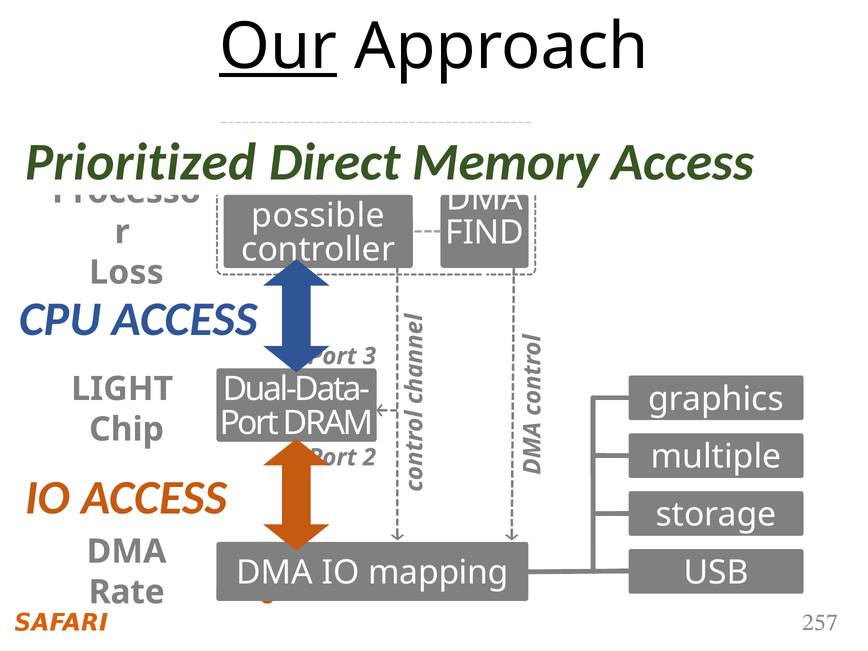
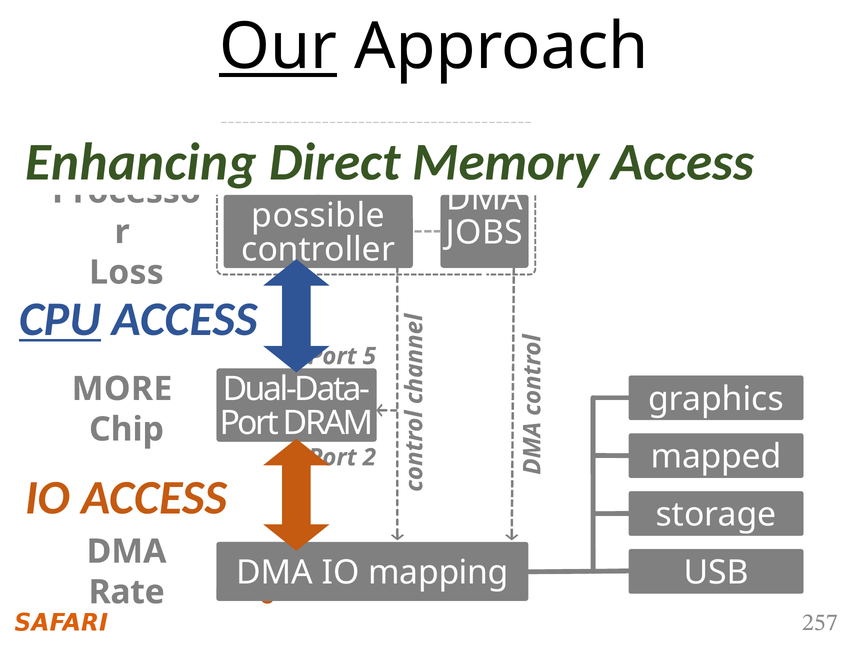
Prioritized: Prioritized -> Enhancing (141, 162)
FIND: FIND -> JOBS (484, 232)
CPU underline: none -> present (60, 320)
3: 3 -> 5 (369, 356)
LIGHT: LIGHT -> MORE (122, 389)
multiple: multiple -> mapped (716, 457)
